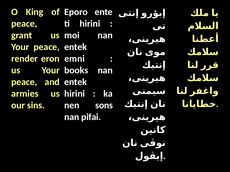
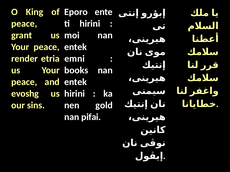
eron: eron -> etria (50, 59)
armies: armies -> evoshg (25, 94)
sons: sons -> gold (104, 106)
